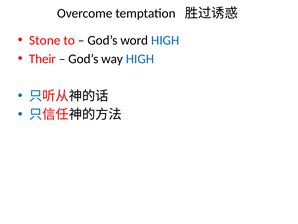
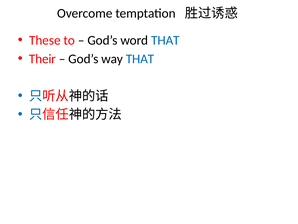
Stone: Stone -> These (45, 40)
word HIGH: HIGH -> THAT (165, 40)
way HIGH: HIGH -> THAT (140, 59)
